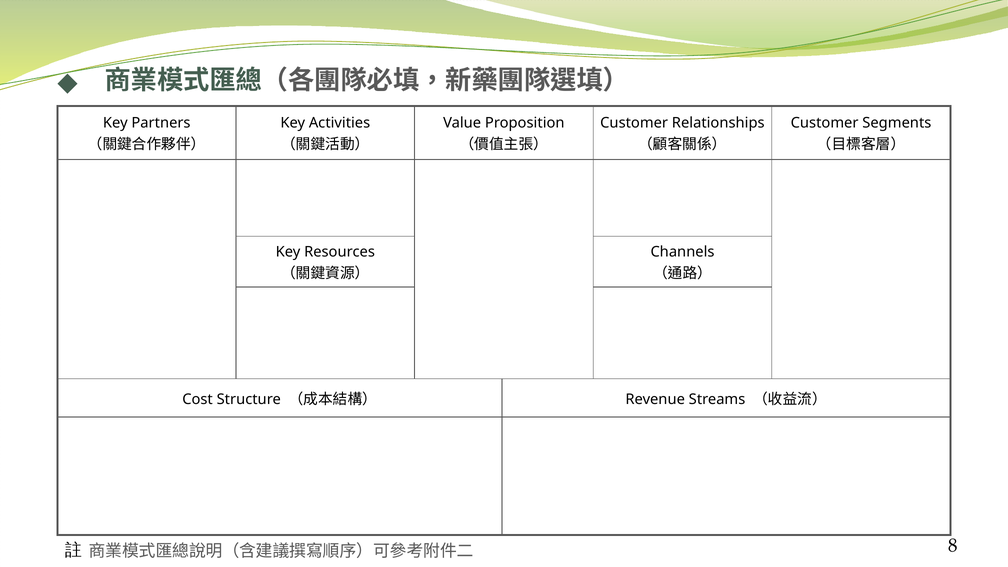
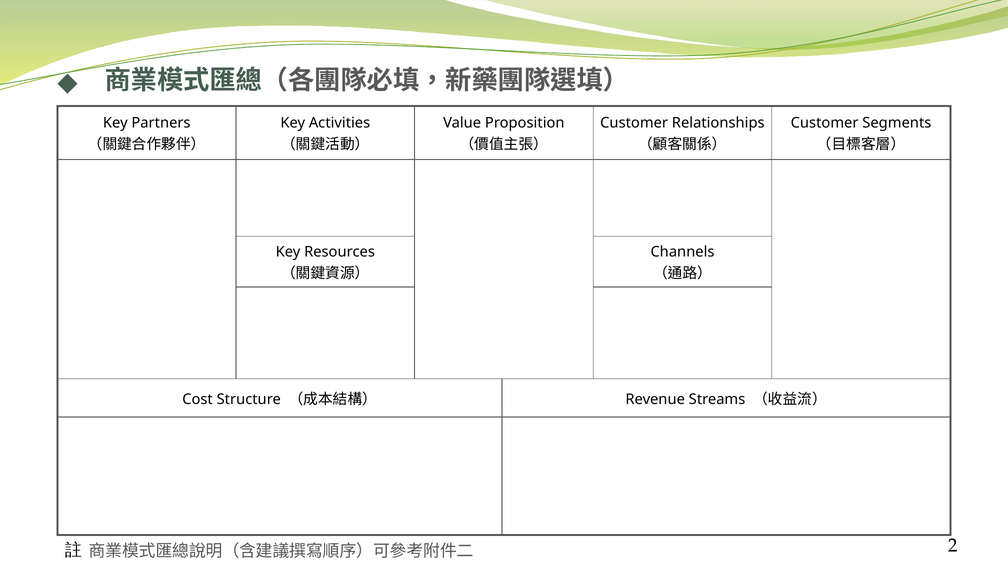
8: 8 -> 2 (953, 546)
